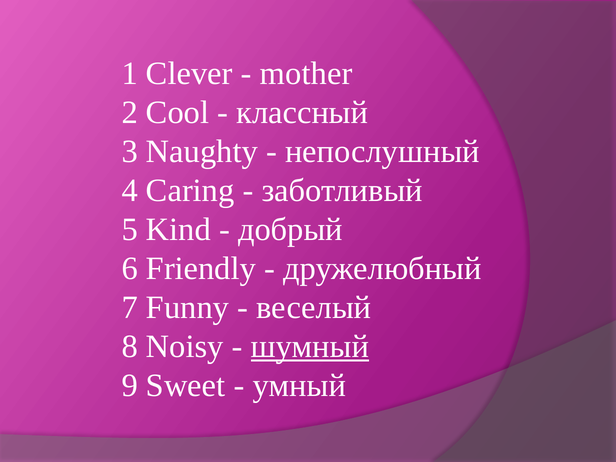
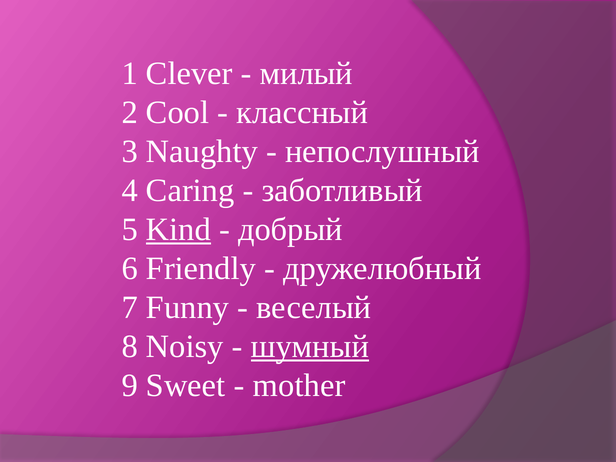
mother: mother -> милый (306, 73)
Kind underline: none -> present (178, 229)
умный: умный -> mother (299, 385)
